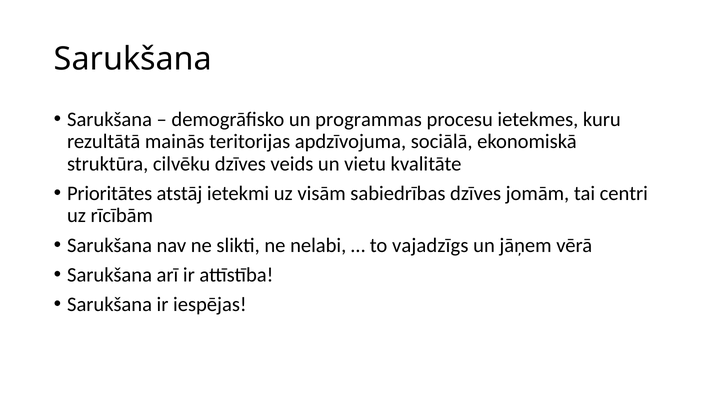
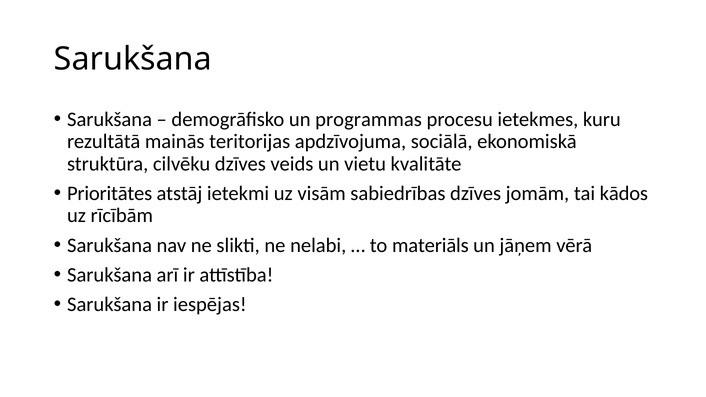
centri: centri -> kādos (624, 193)
vajadzīgs: vajadzīgs -> materiāls (430, 245)
